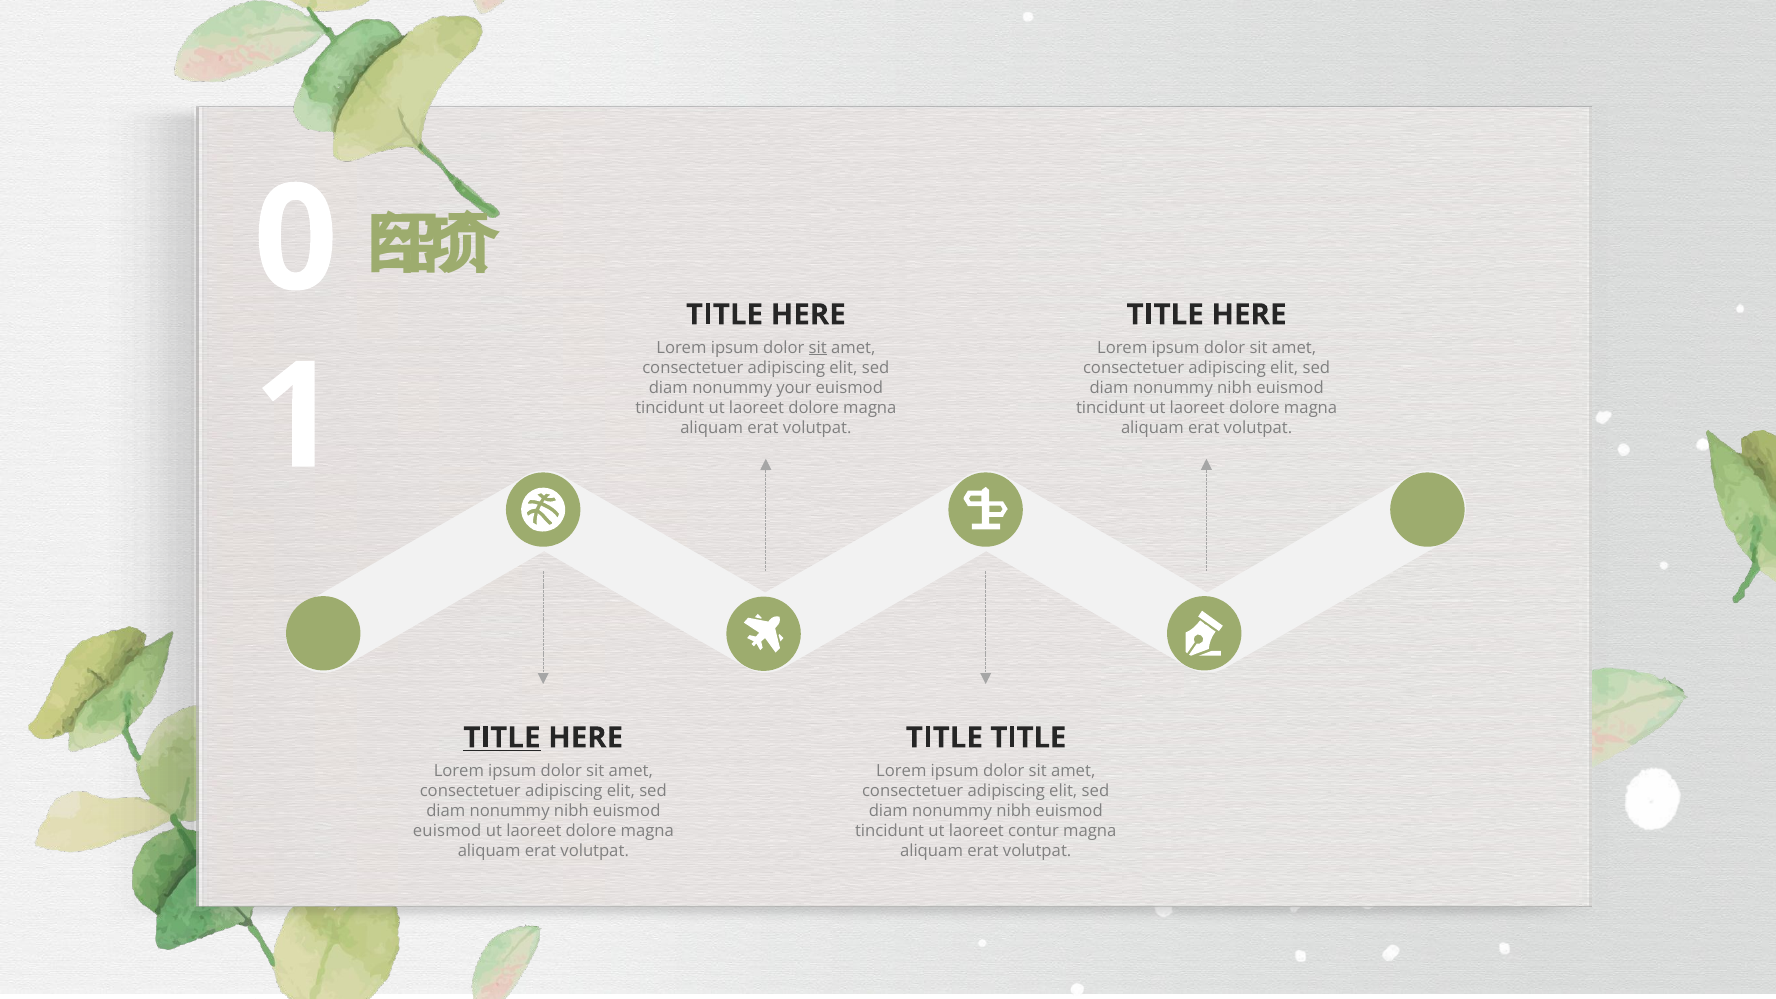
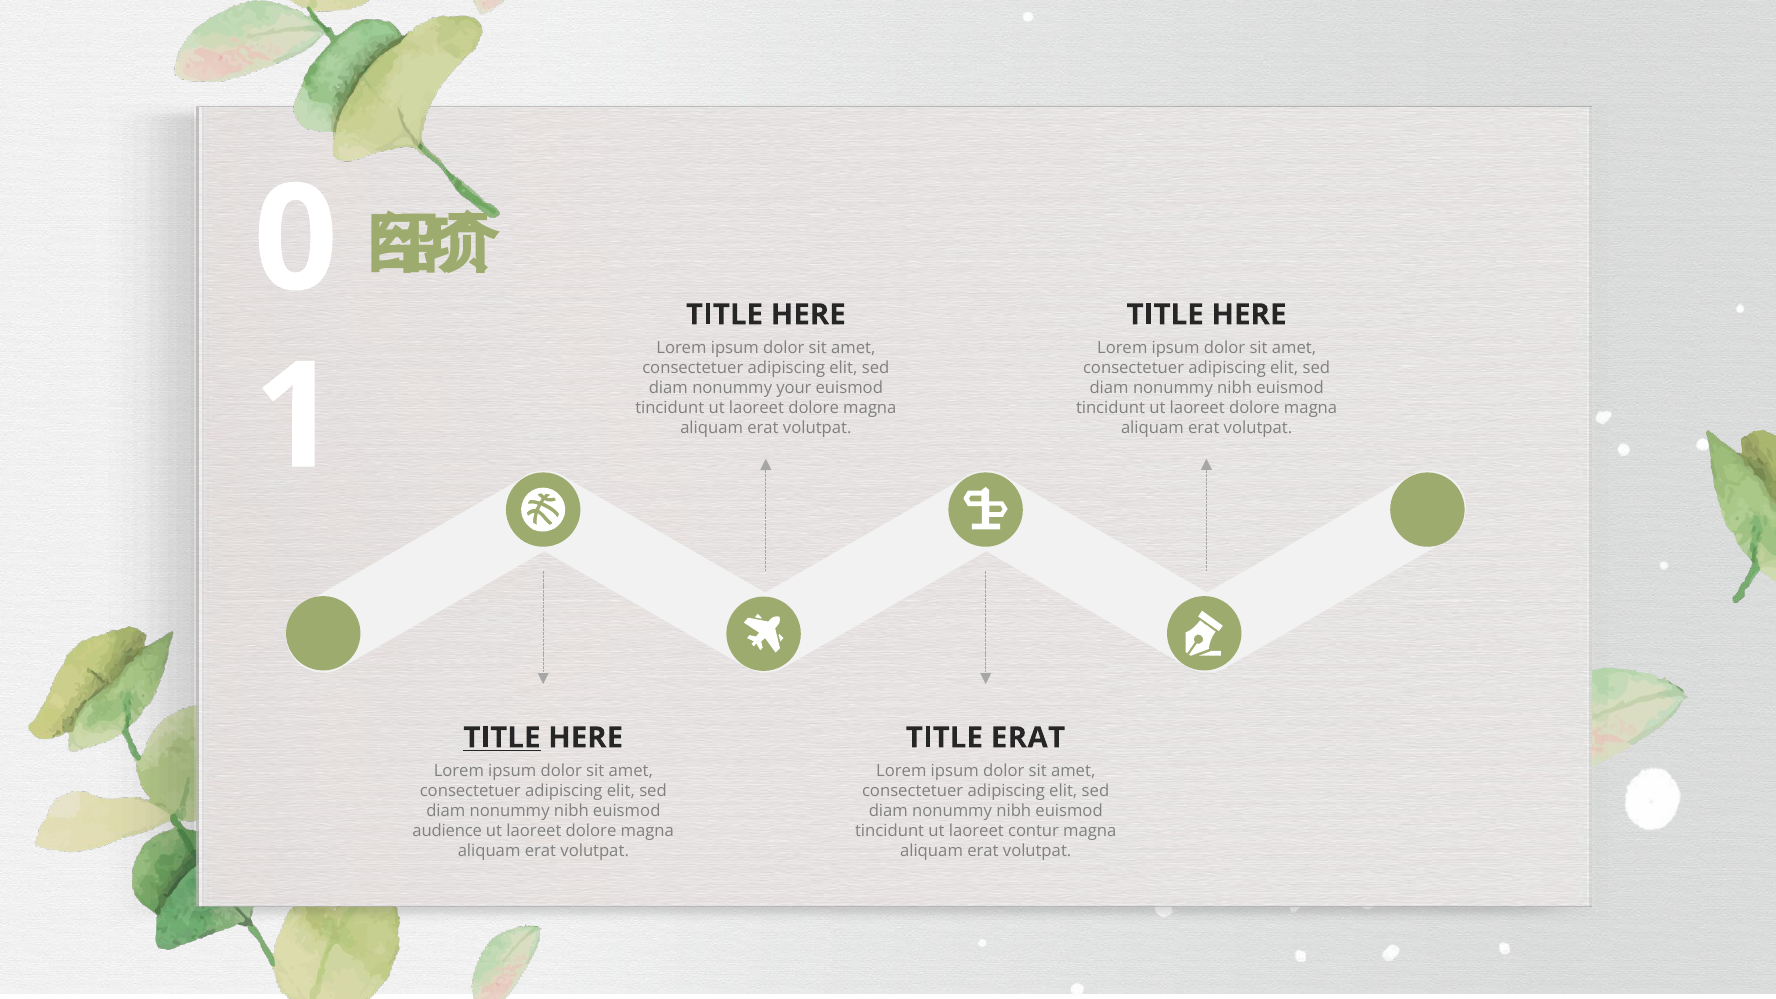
sit underline: present -> none (818, 348)
TITLE TITLE: TITLE -> ERAT (1028, 738)
euismod: euismod -> audience (447, 831)
